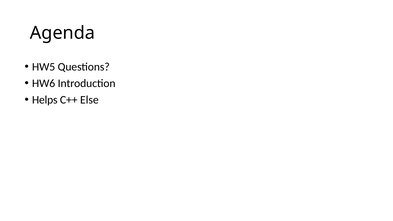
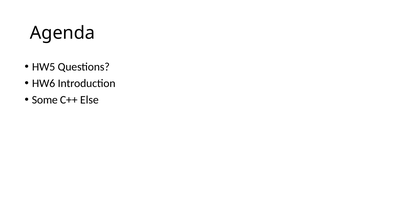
Helps: Helps -> Some (45, 100)
